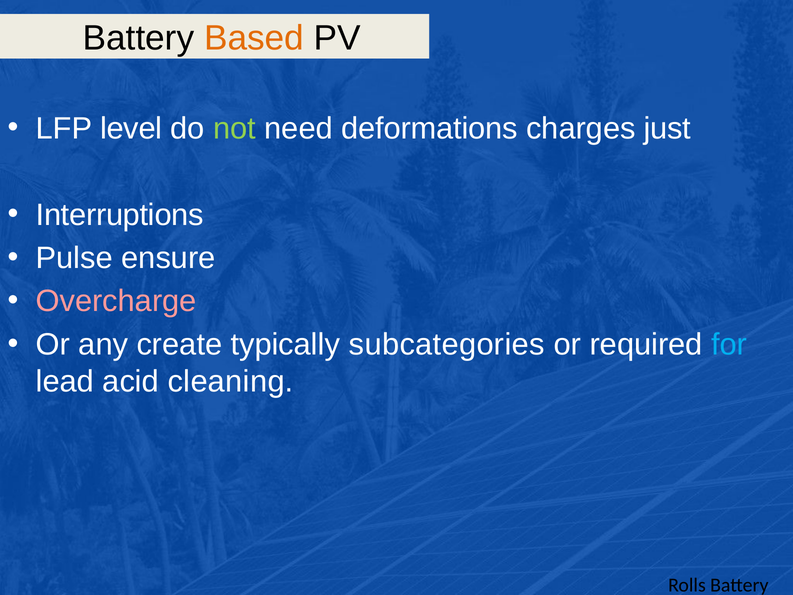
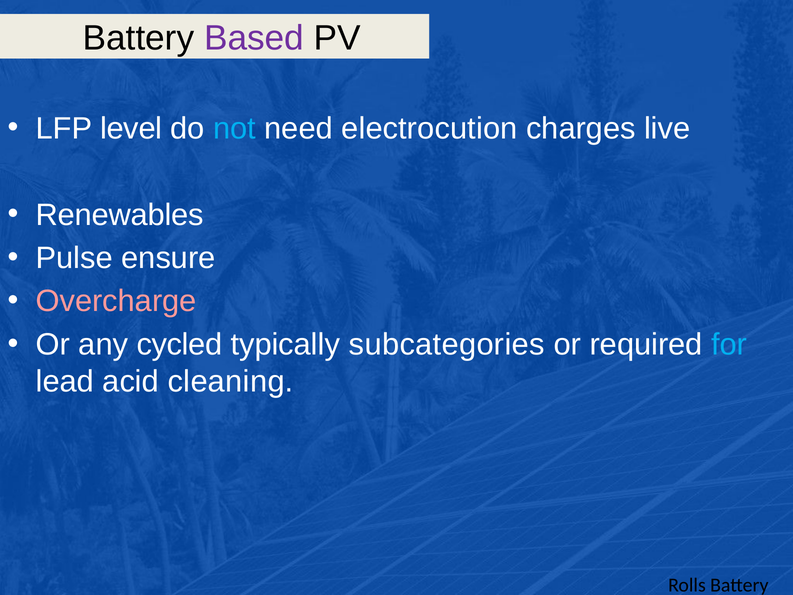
Based colour: orange -> purple (254, 38)
not colour: light green -> light blue (234, 128)
deformations: deformations -> electrocution (429, 128)
just: just -> live (667, 128)
Interruptions: Interruptions -> Renewables (120, 215)
create: create -> cycled (180, 344)
